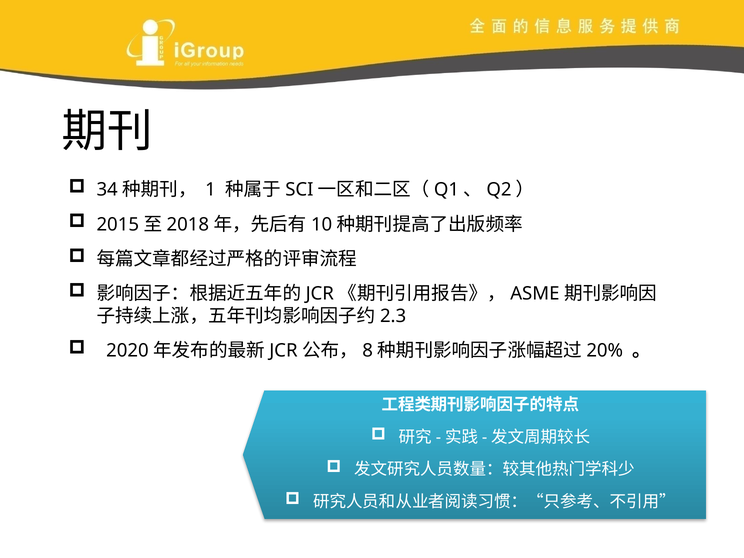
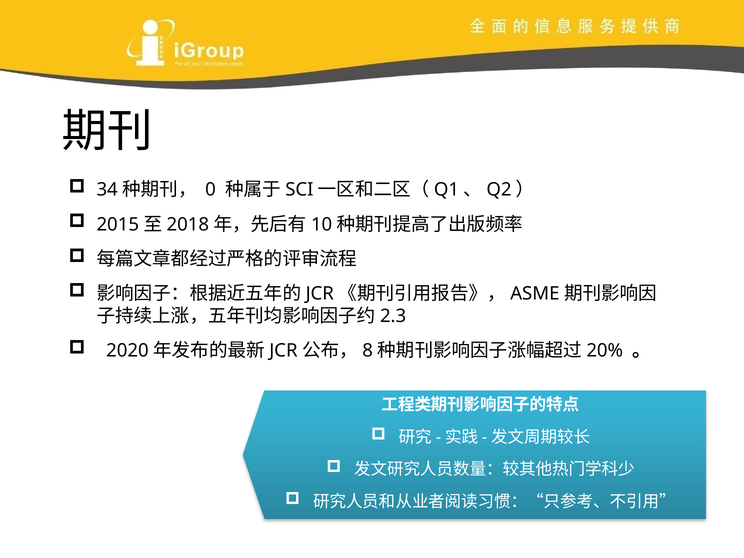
1: 1 -> 0 (211, 190)
